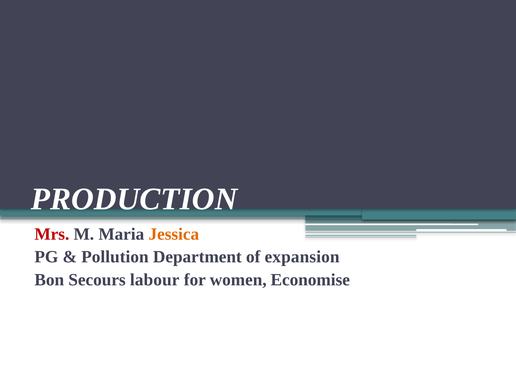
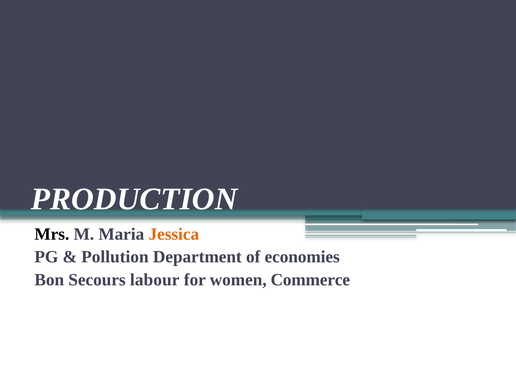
Mrs colour: red -> black (52, 234)
expansion: expansion -> economies (302, 257)
Economise: Economise -> Commerce (310, 280)
